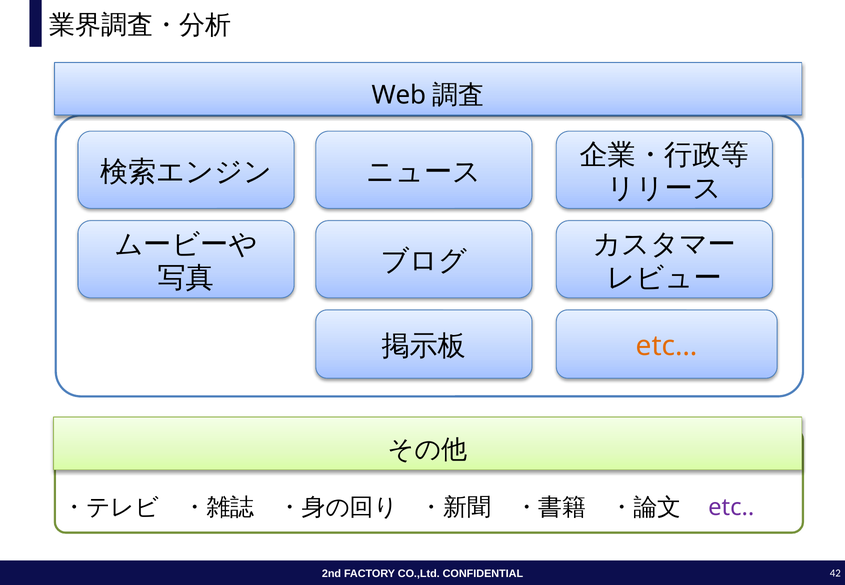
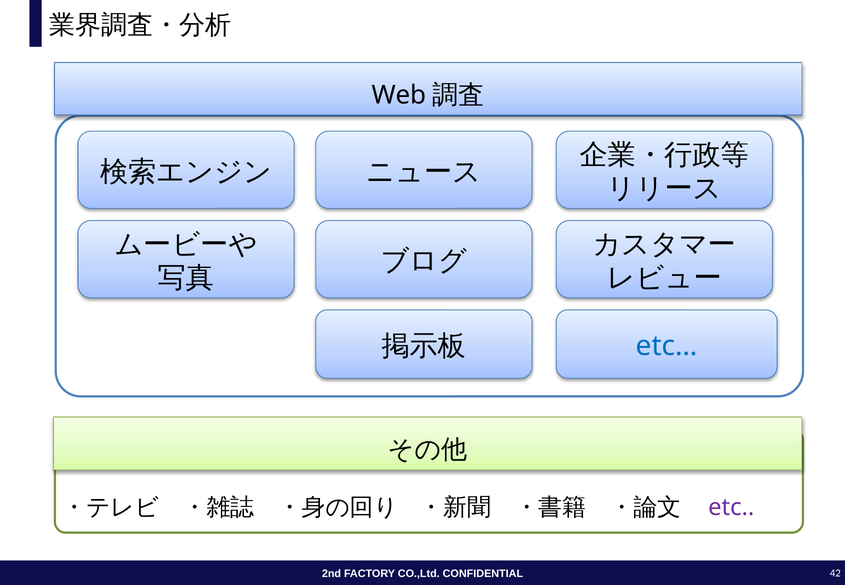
etc… colour: orange -> blue (667, 346)
